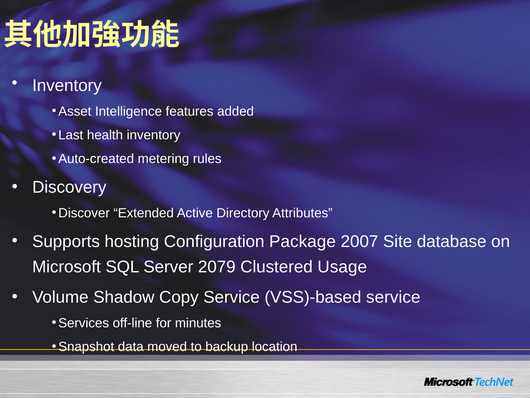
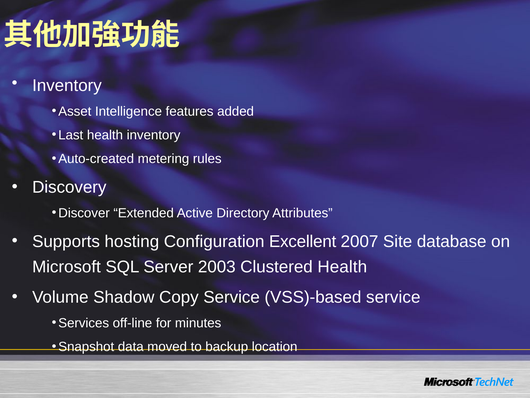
Package: Package -> Excellent (303, 241)
2079: 2079 -> 2003 (217, 267)
Clustered Usage: Usage -> Health (342, 267)
